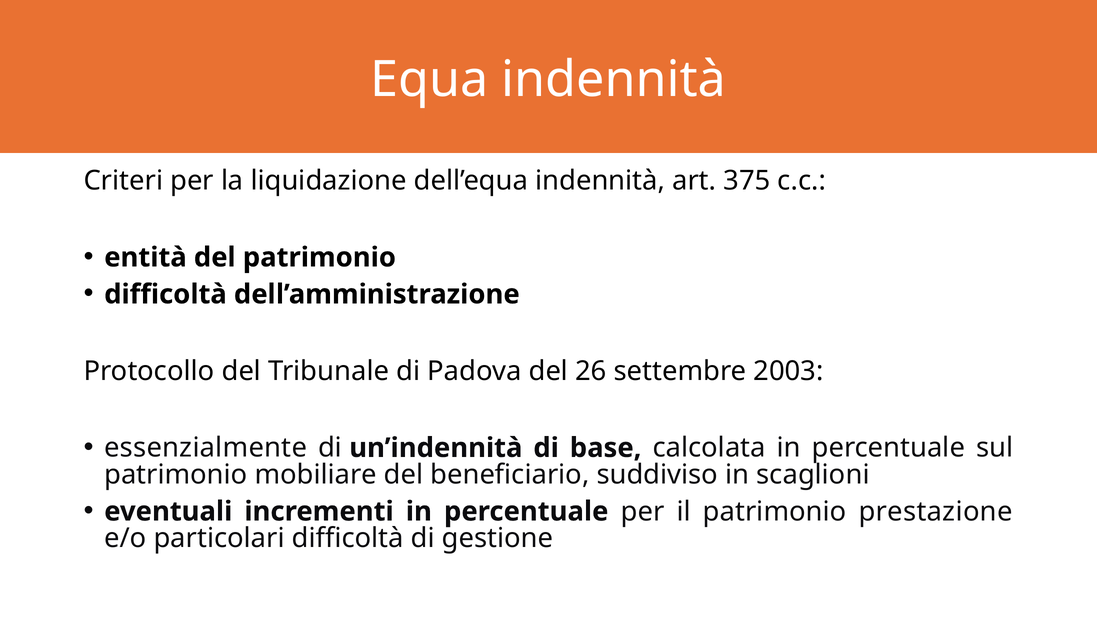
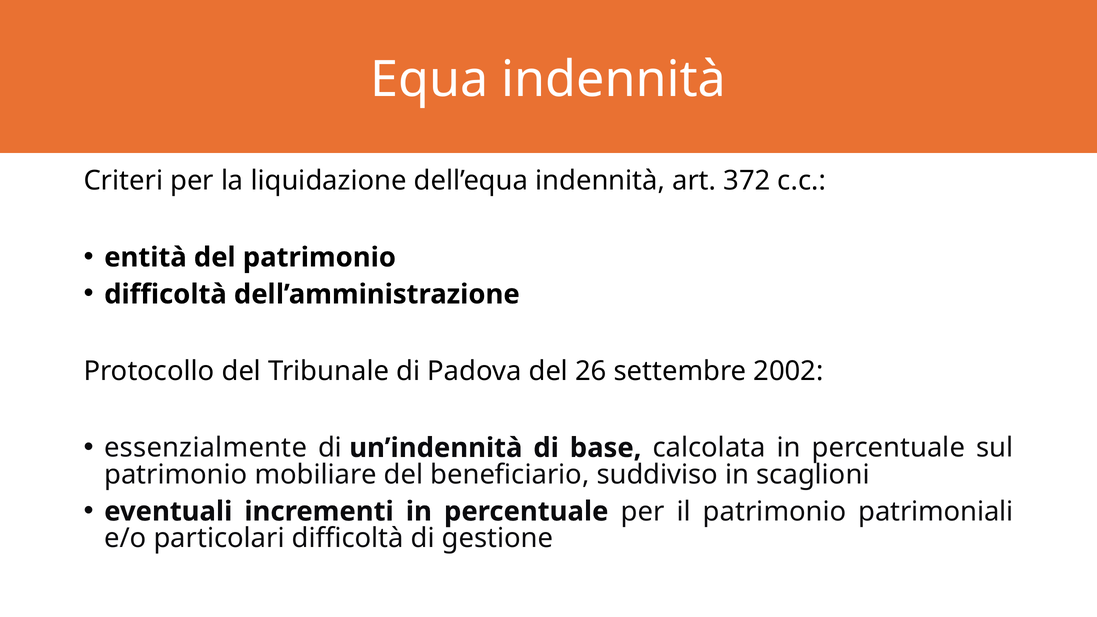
375: 375 -> 372 (747, 181)
2003: 2003 -> 2002 (788, 371)
prestazione: prestazione -> patrimoniali (936, 512)
